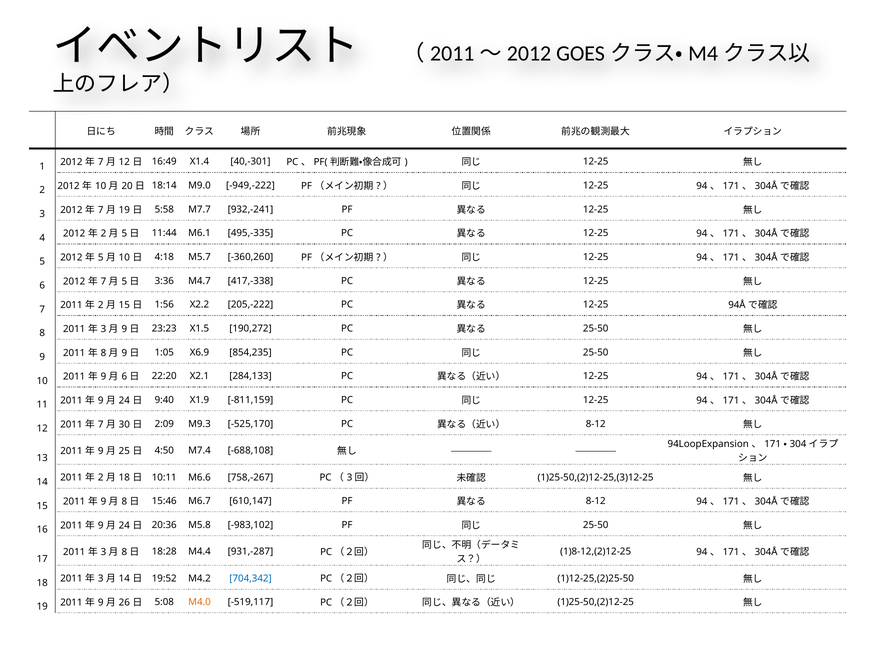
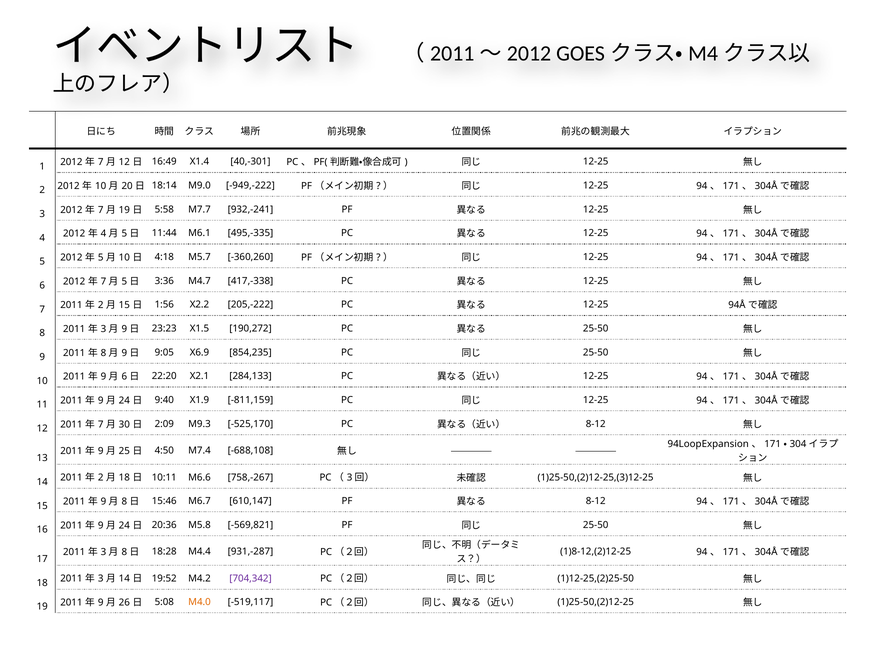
2: 2 -> 4 (103, 234)
1:05: 1:05 -> 9:05 (164, 352)
-983,102: -983,102 -> -569,821 (250, 525)
704,342 colour: blue -> purple (251, 578)
